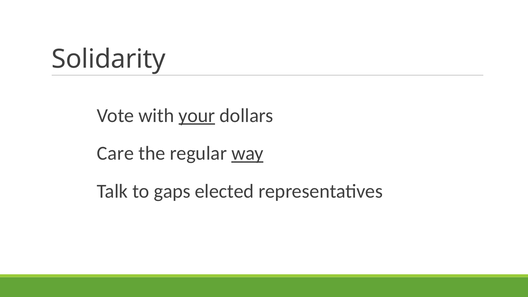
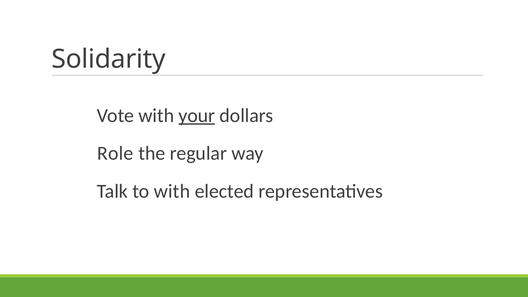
Care: Care -> Role (115, 153)
way underline: present -> none (248, 153)
to gaps: gaps -> with (172, 191)
